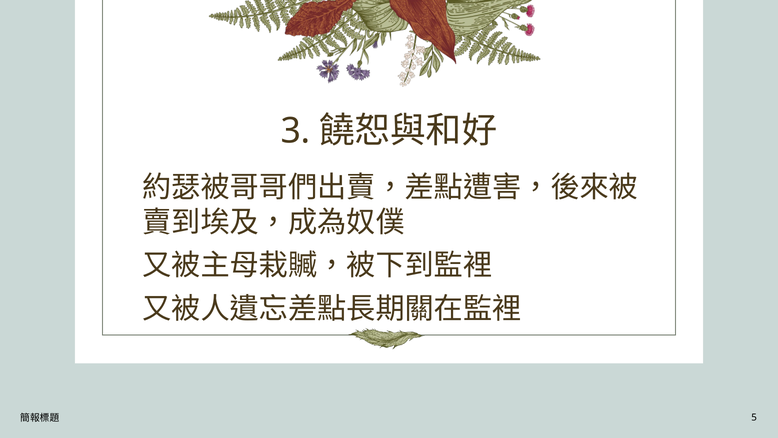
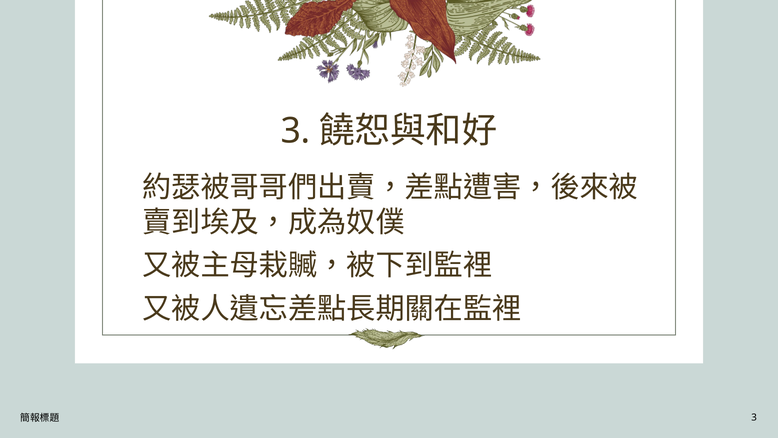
5: 5 -> 3 (754, 417)
